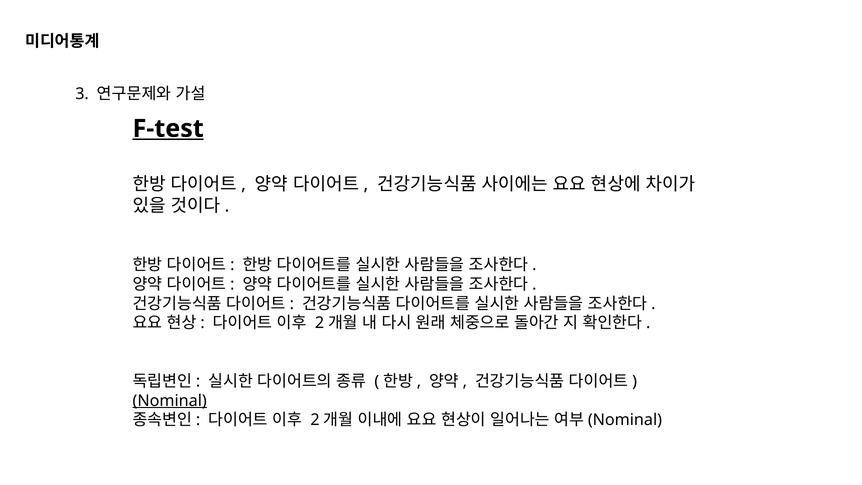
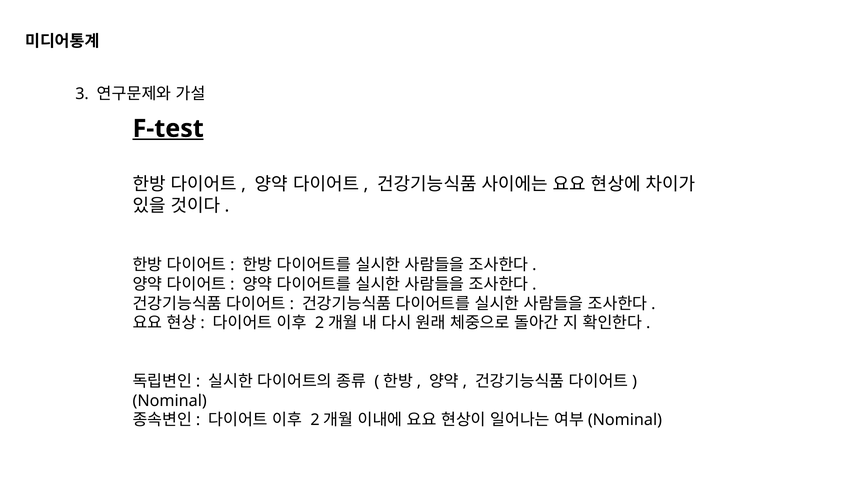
Nominal underline: present -> none (170, 401)
